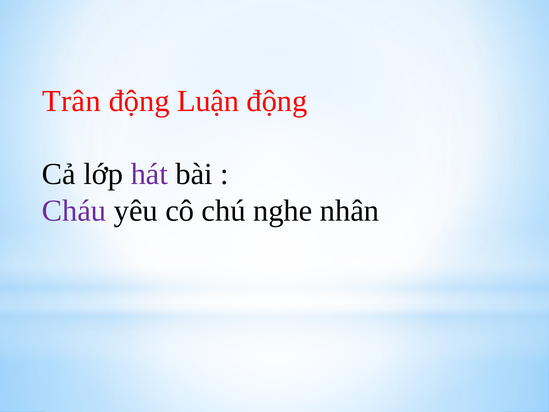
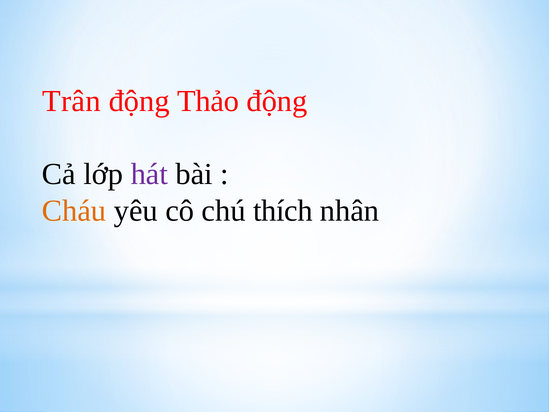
Luận: Luận -> Thảo (208, 101)
Cháu colour: purple -> orange (74, 211)
nghe: nghe -> thích (283, 211)
